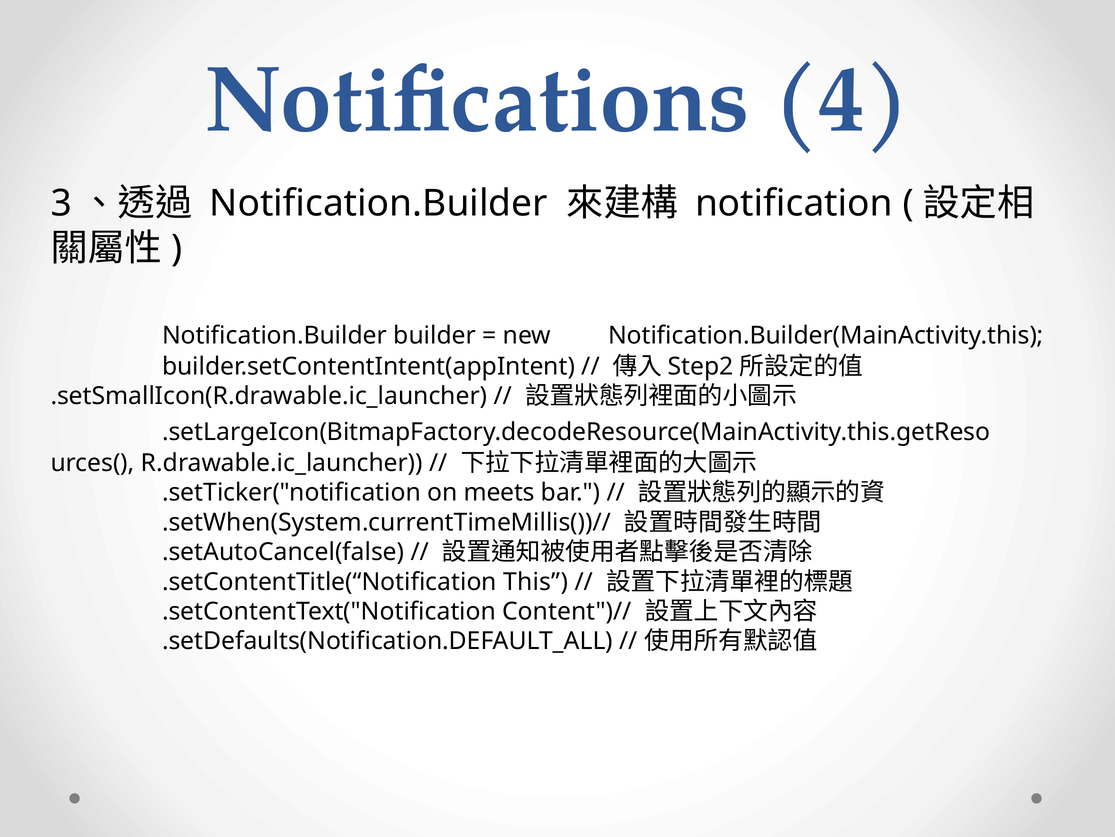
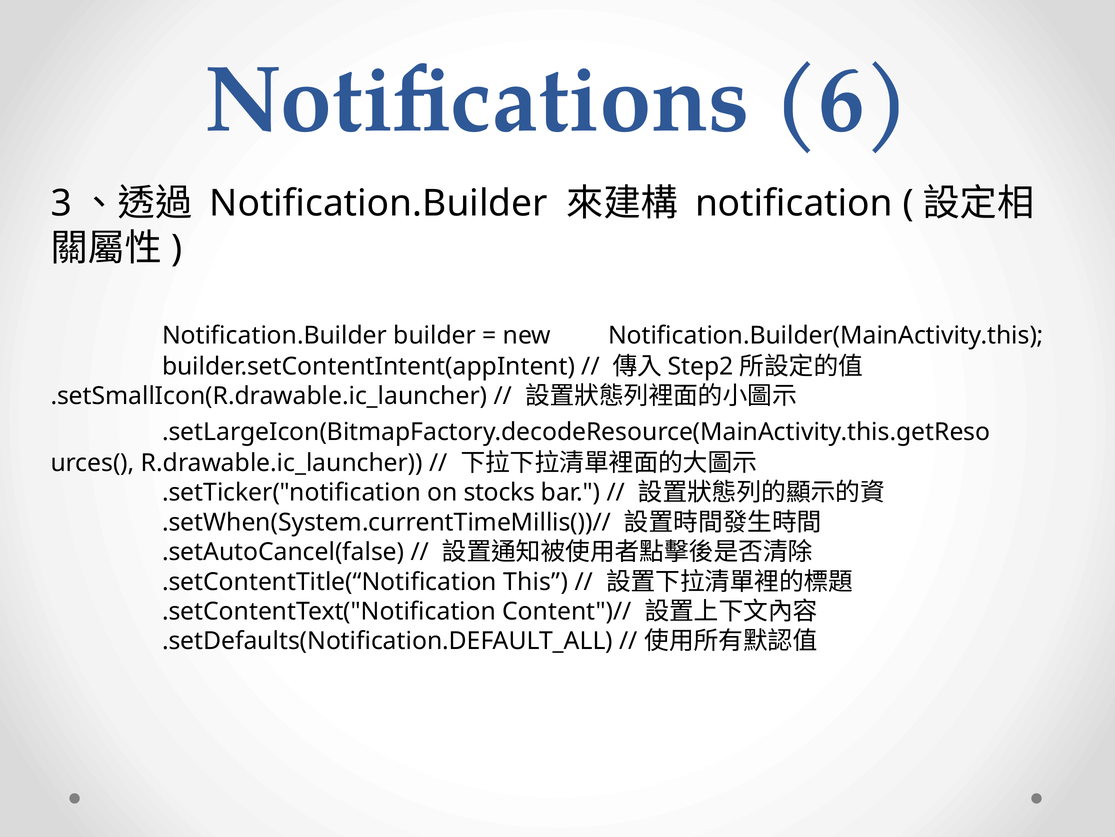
4: 4 -> 6 (841, 100)
meets: meets -> stocks (499, 492)
